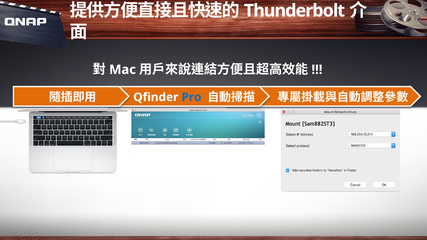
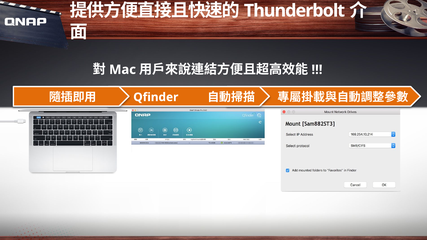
Pro colour: blue -> orange (191, 97)
